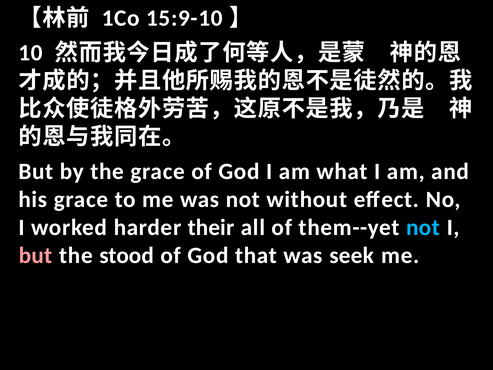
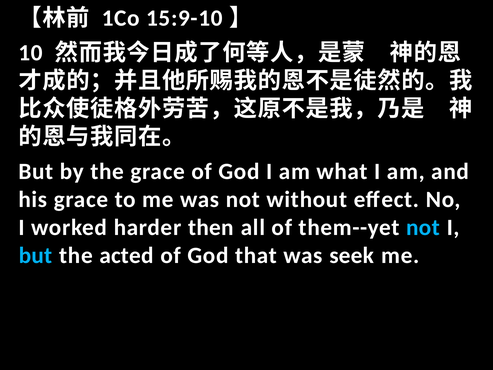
their: their -> then (211, 227)
but colour: pink -> light blue (36, 255)
stood: stood -> acted (127, 255)
